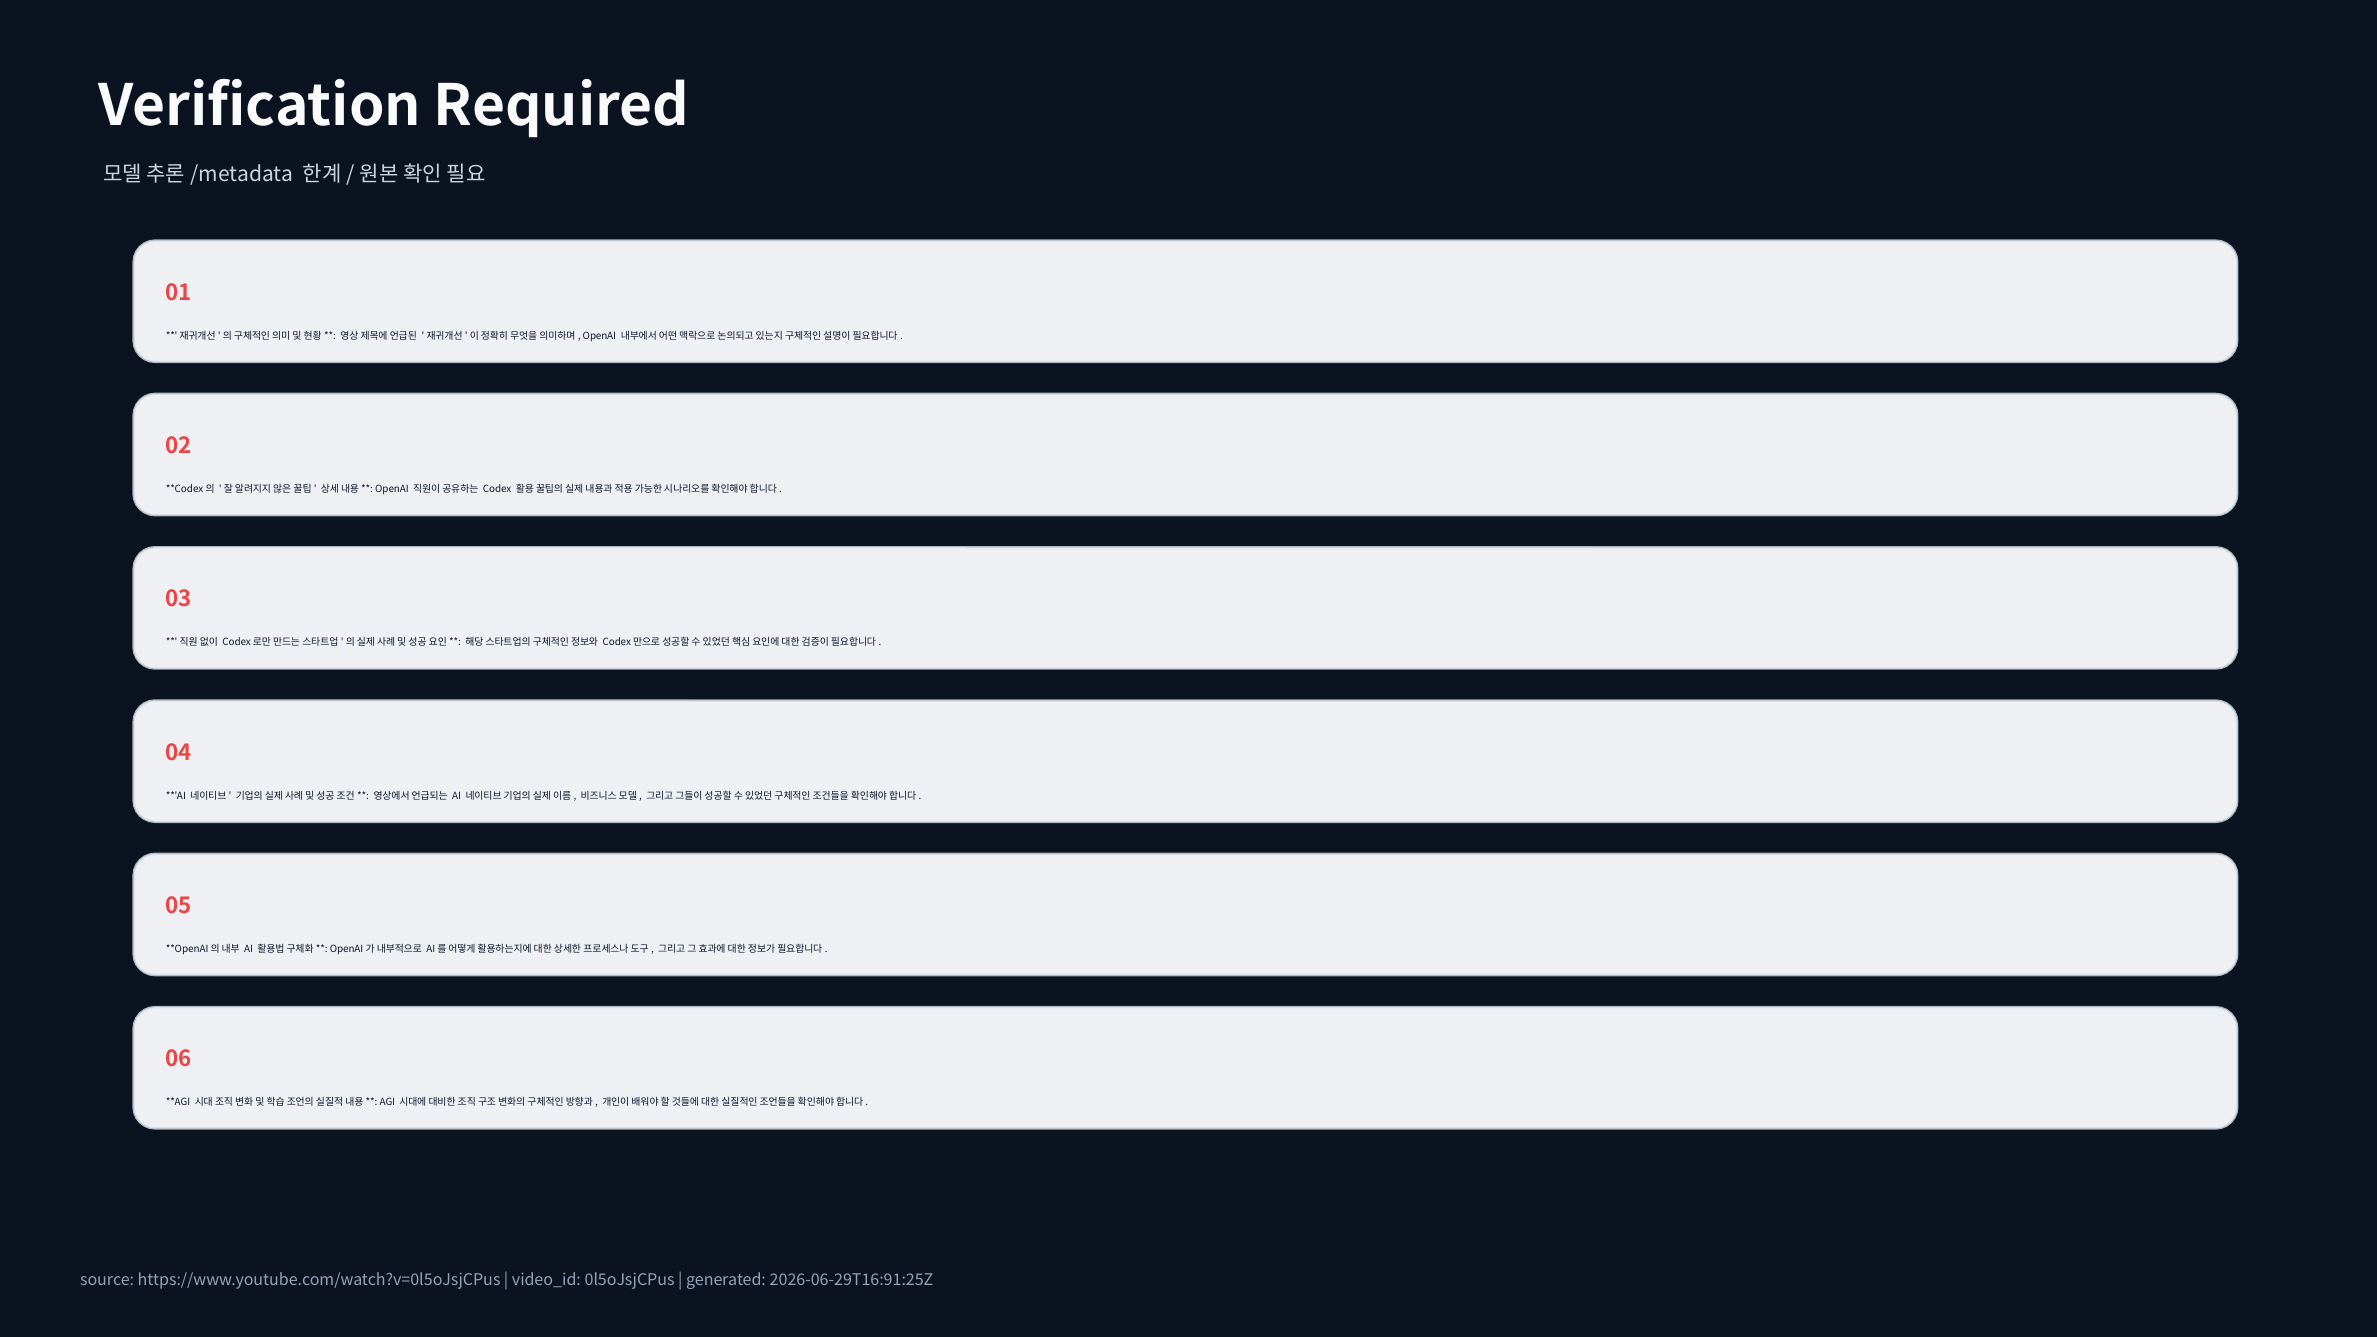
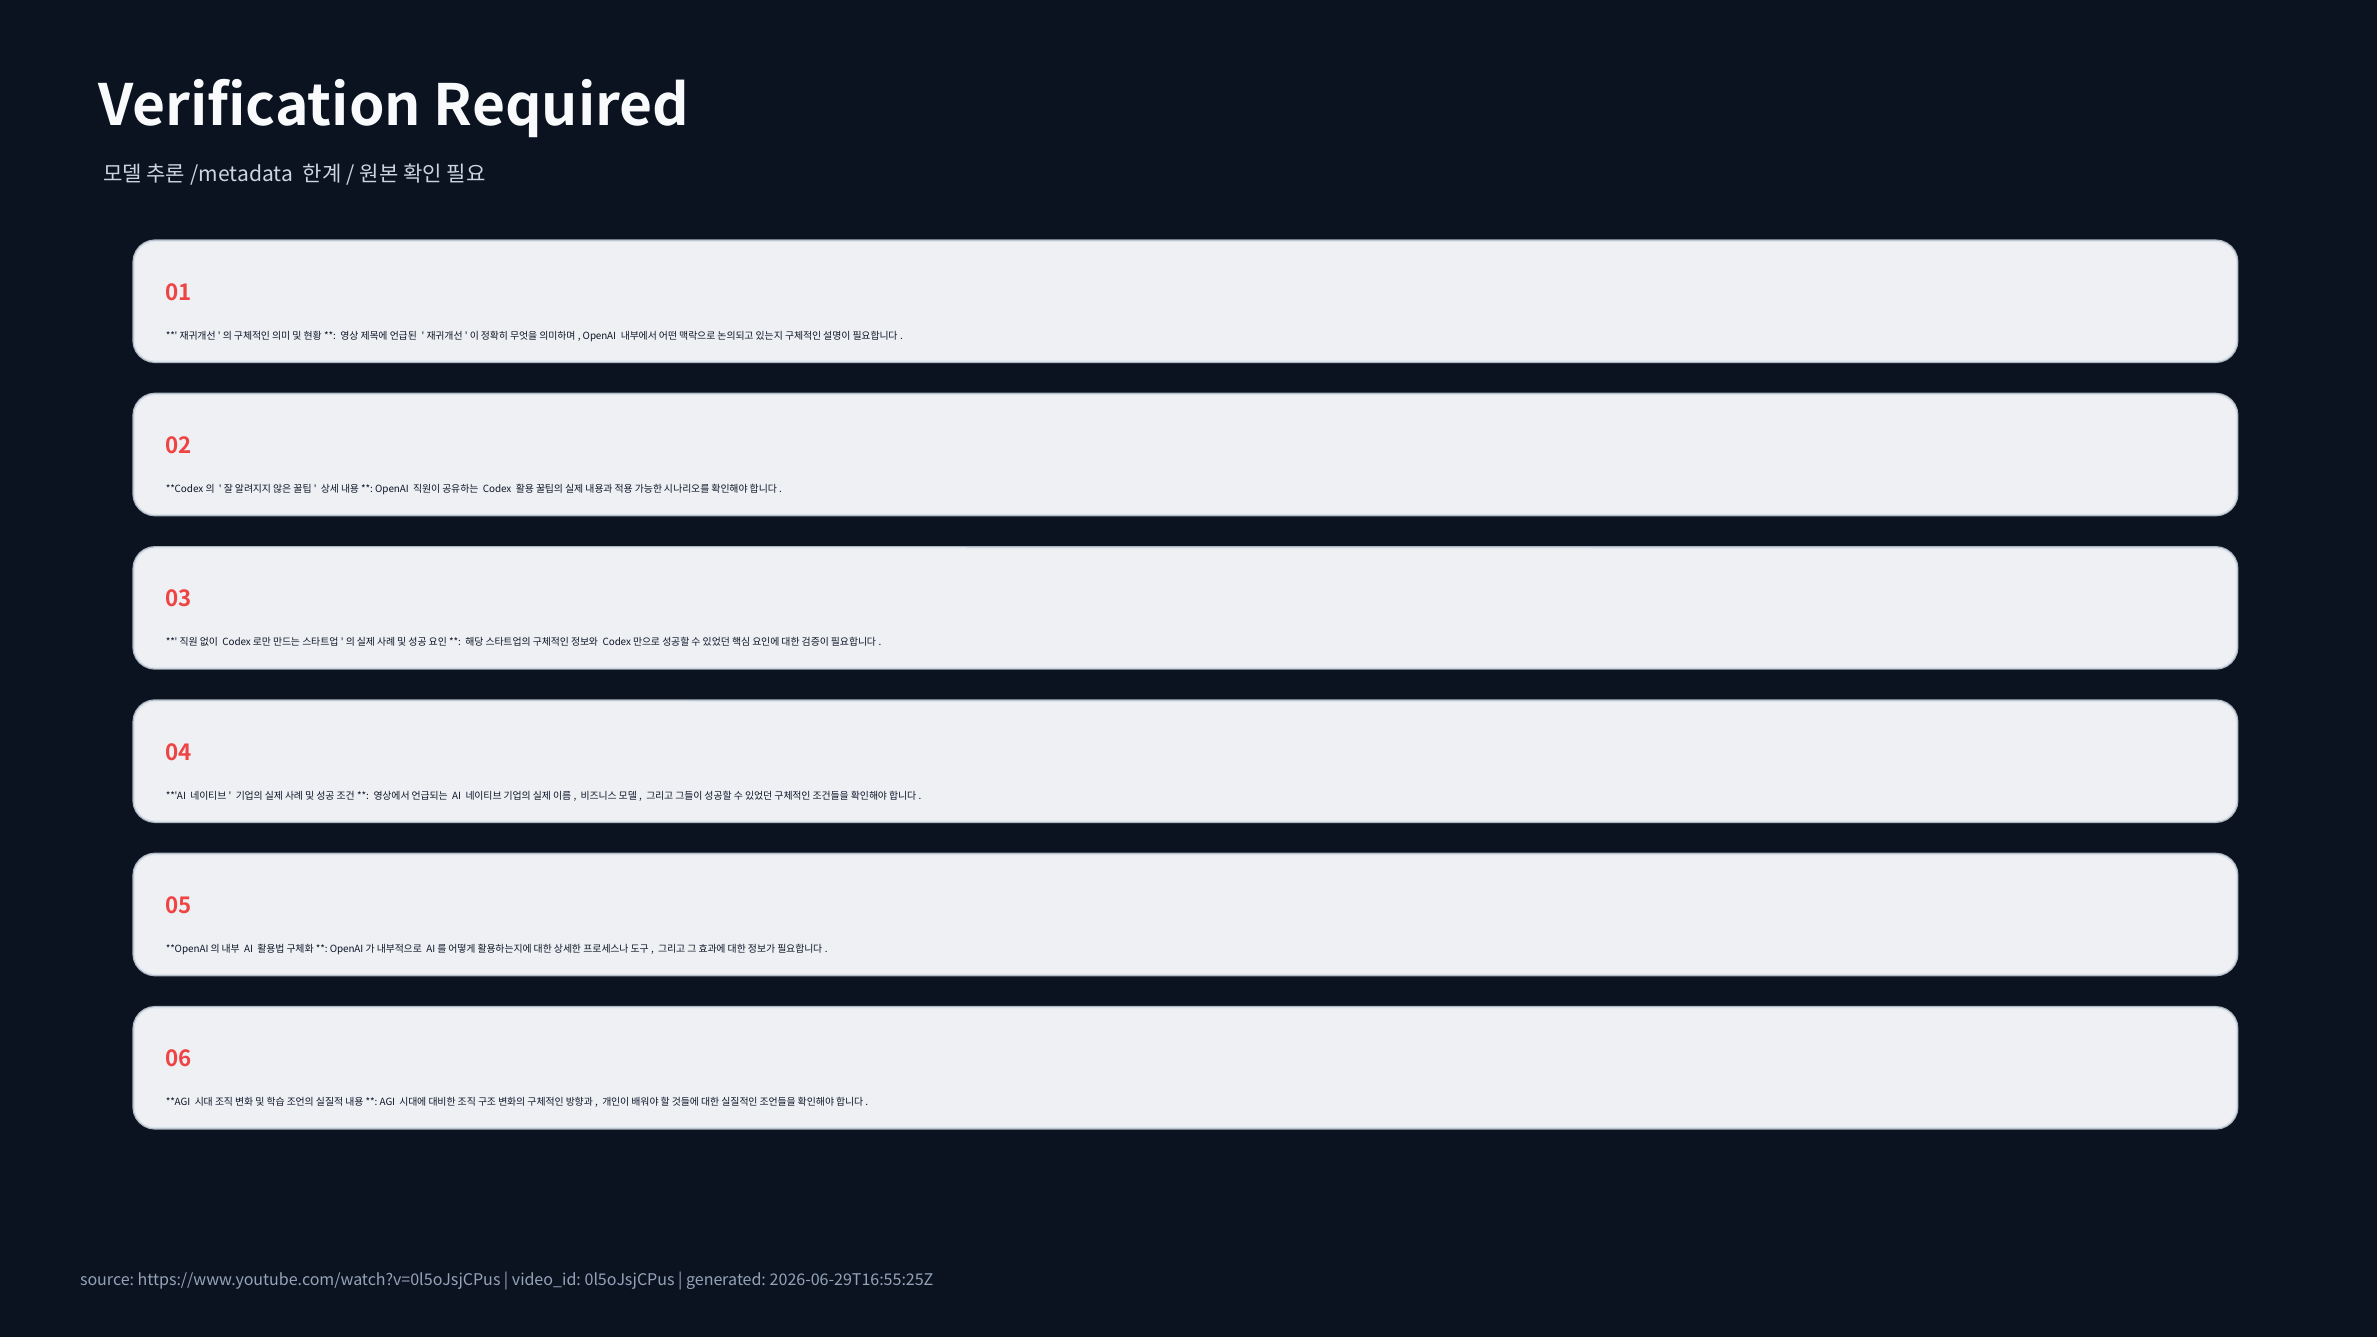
2026-06-29T16:91:25Z: 2026-06-29T16:91:25Z -> 2026-06-29T16:55:25Z (852, 1280)
